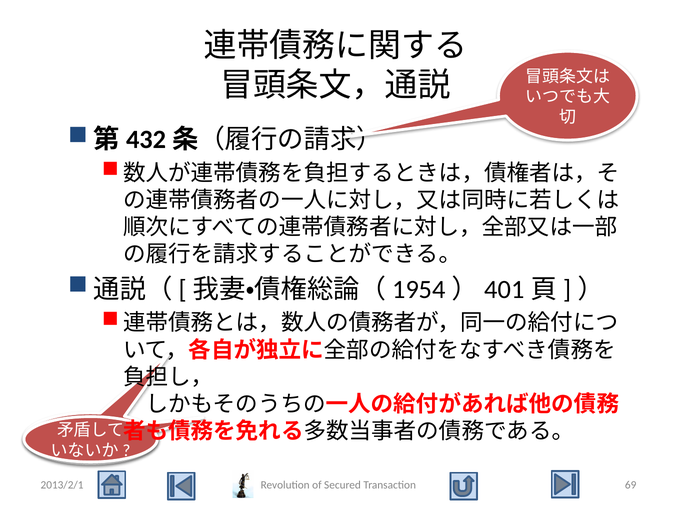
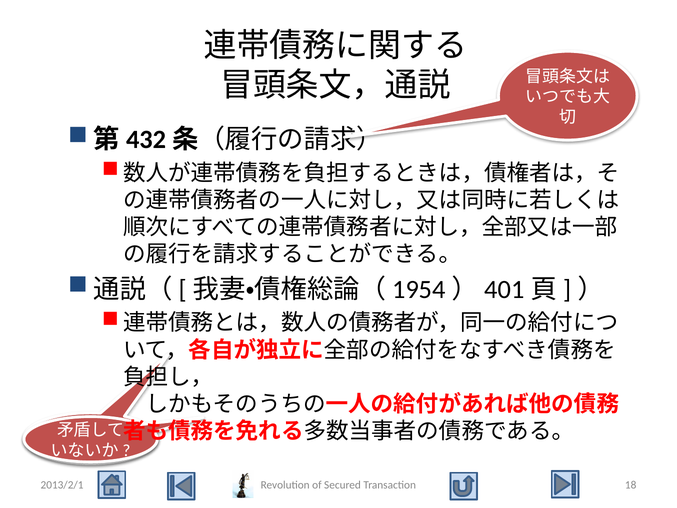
69: 69 -> 18 (631, 485)
